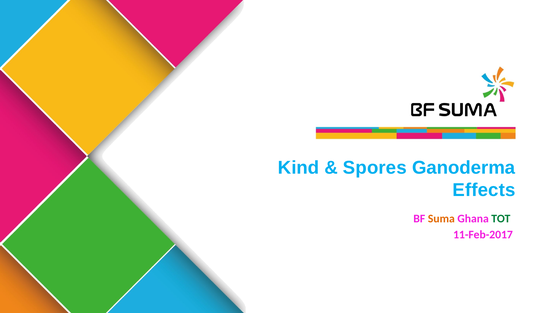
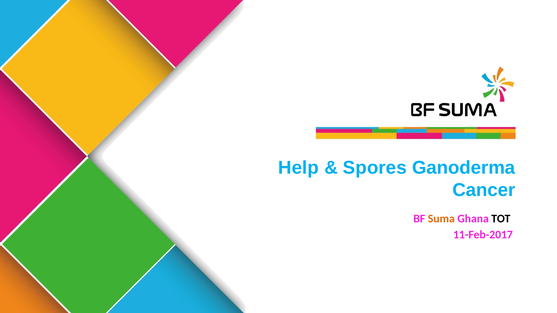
Kind: Kind -> Help (299, 168)
Effects: Effects -> Cancer (484, 190)
TOT colour: green -> black (501, 219)
